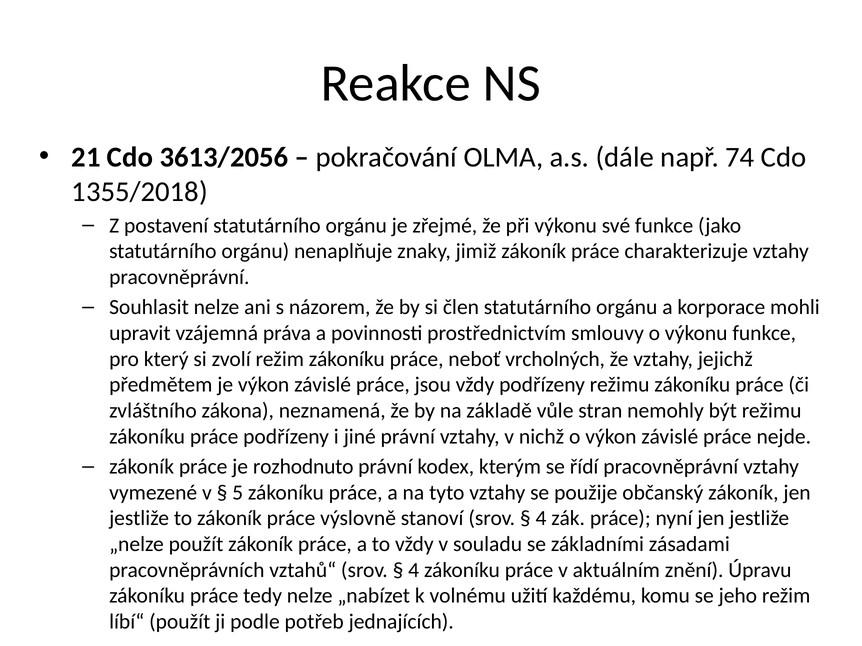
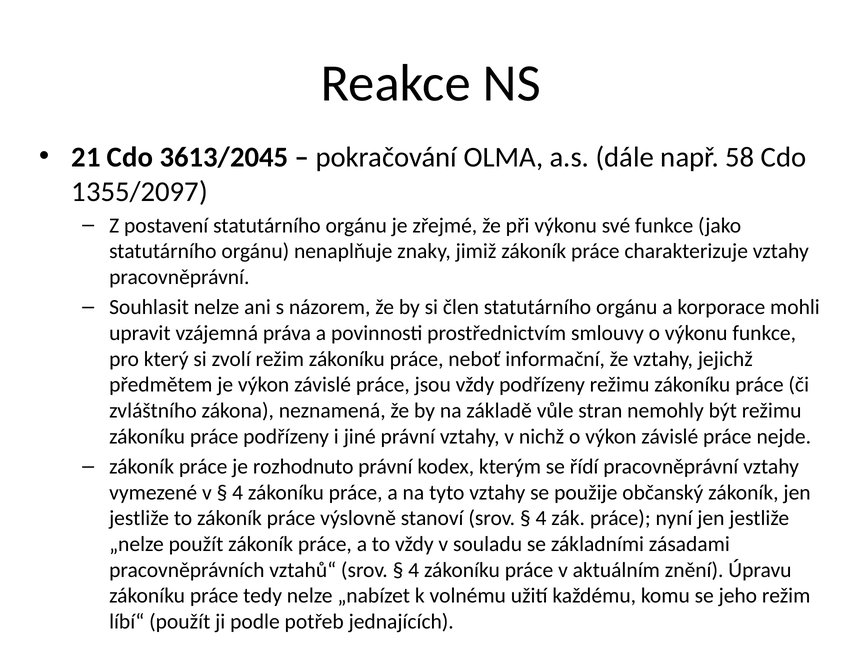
3613/2056: 3613/2056 -> 3613/2045 (224, 157)
74: 74 -> 58 (740, 157)
1355/2018: 1355/2018 -> 1355/2097 (140, 192)
vrcholných: vrcholných -> informační (555, 359)
5: 5 -> 4 (238, 493)
